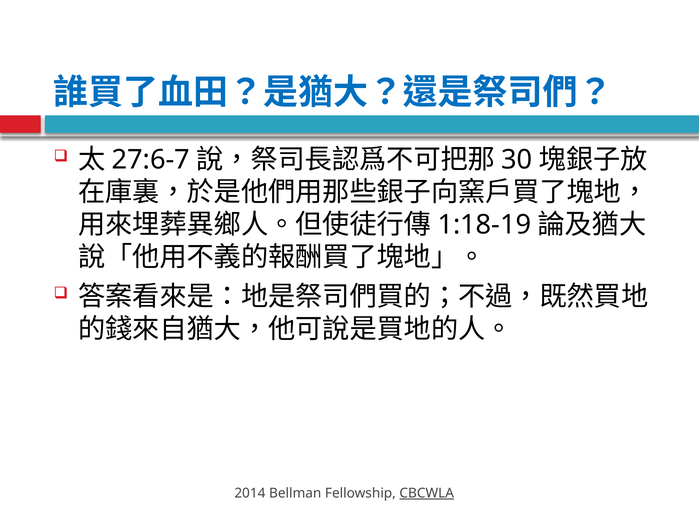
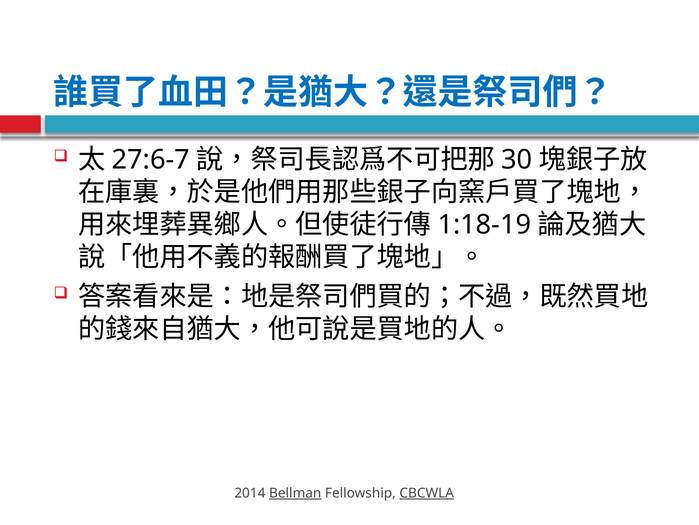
Bellman underline: none -> present (295, 493)
